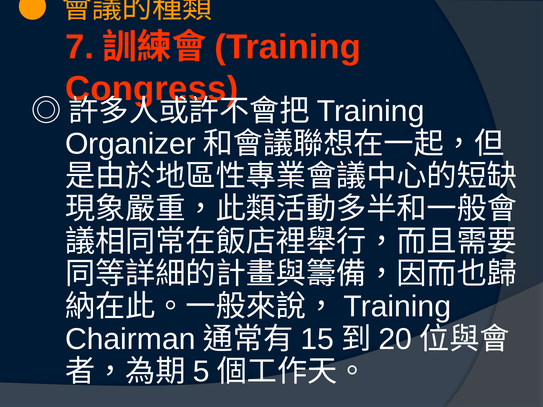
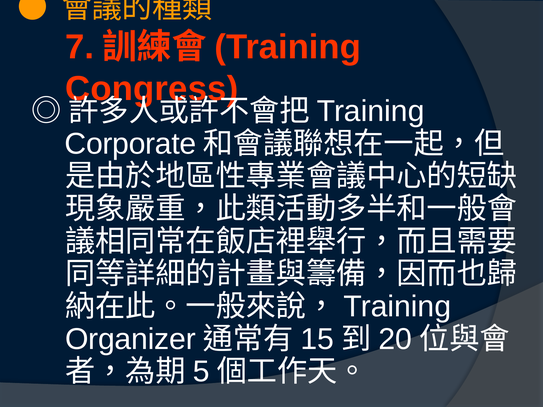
Organizer: Organizer -> Corporate (130, 144)
Chairman: Chairman -> Organizer (130, 339)
